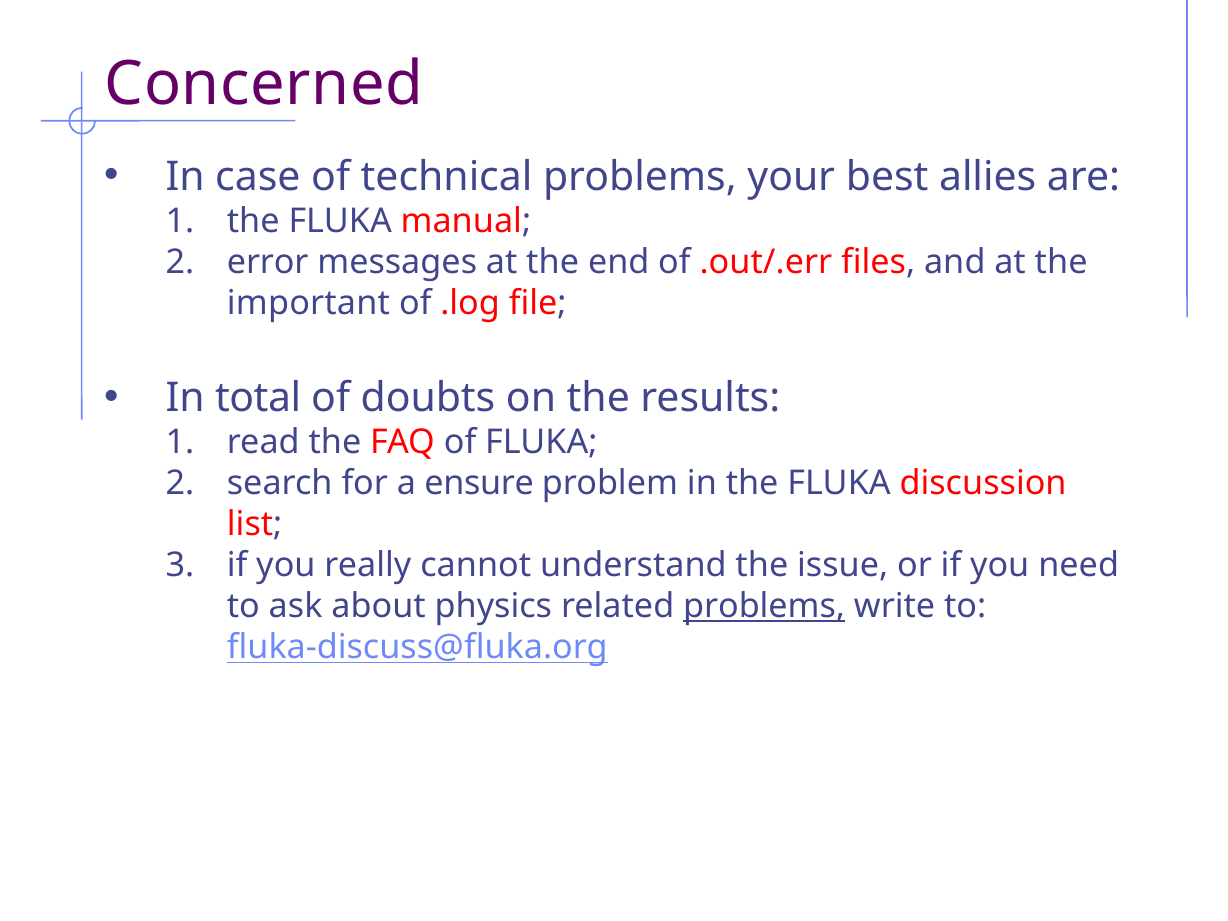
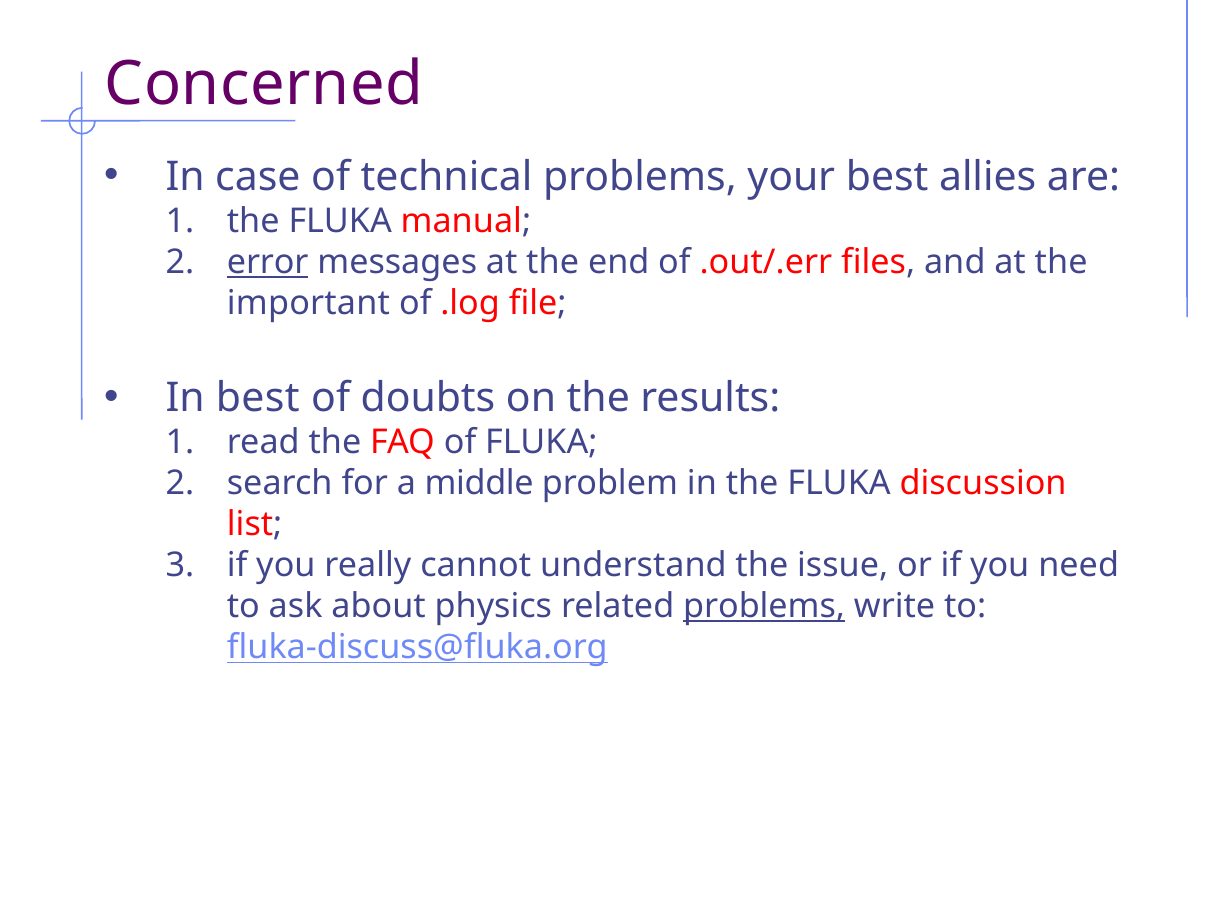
error underline: none -> present (268, 262)
In total: total -> best (258, 398)
ensure: ensure -> middle (479, 483)
